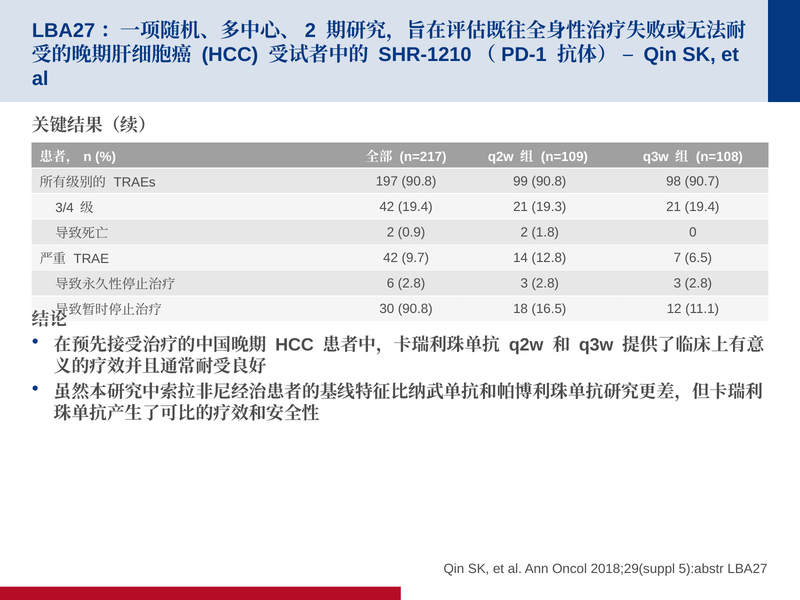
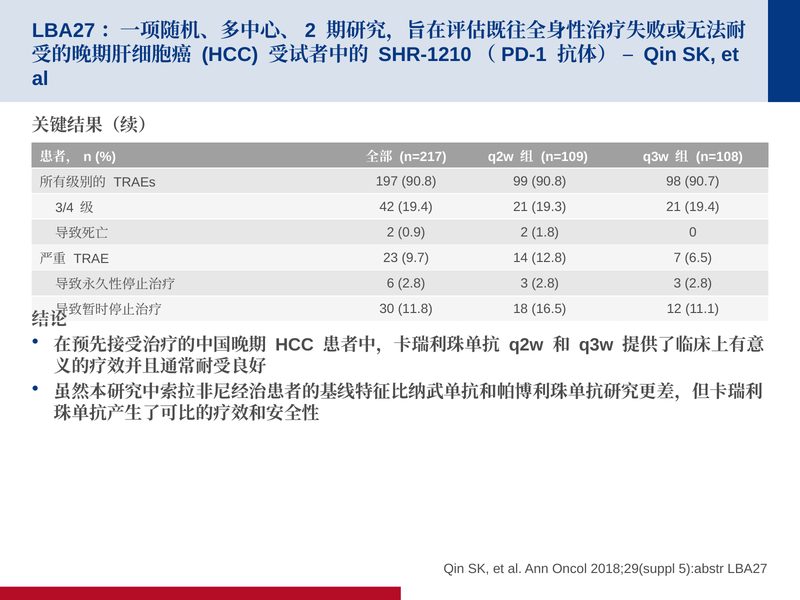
TRAE 42: 42 -> 23 (391, 258)
30 90.8: 90.8 -> 11.8 (415, 309)
